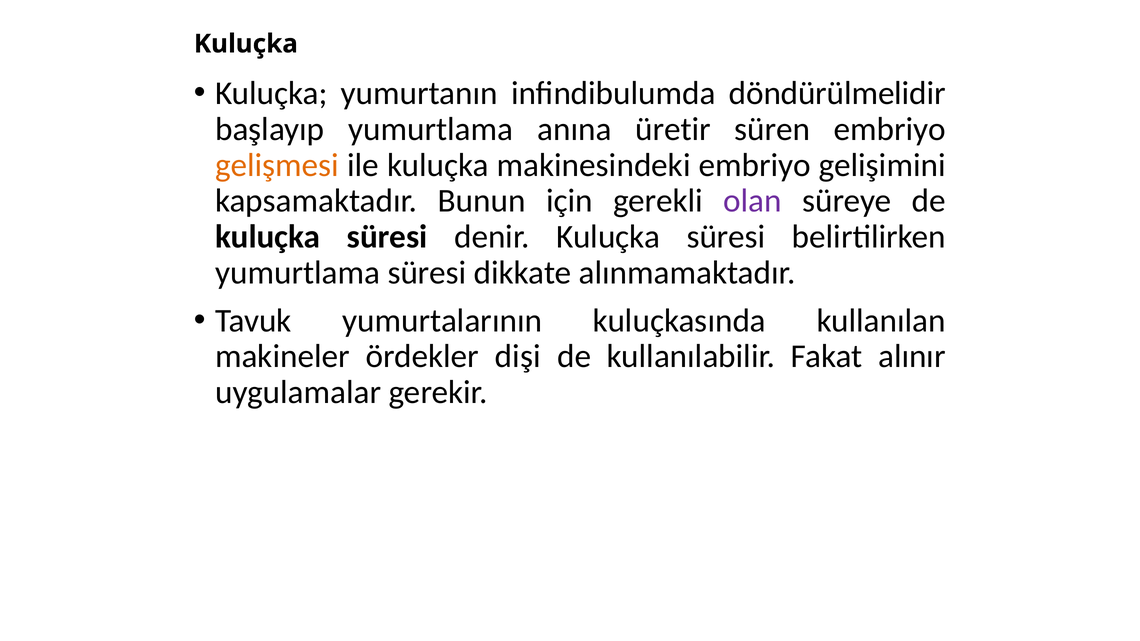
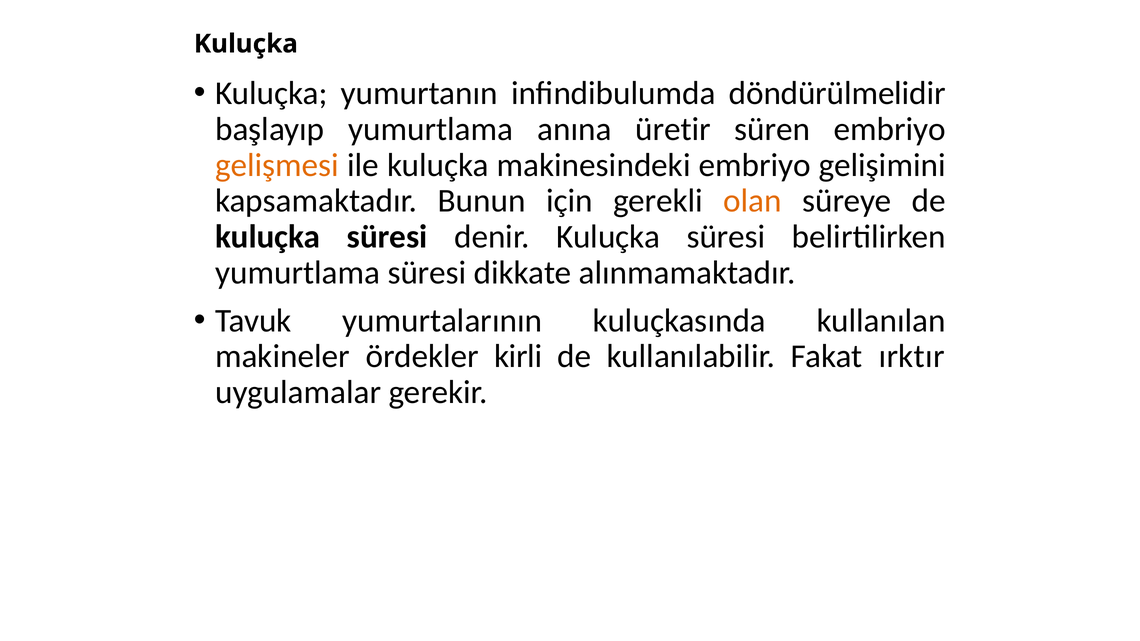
olan colour: purple -> orange (753, 201)
dişi: dişi -> kirli (518, 357)
alınır: alınır -> ırktır (912, 357)
